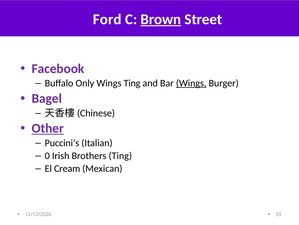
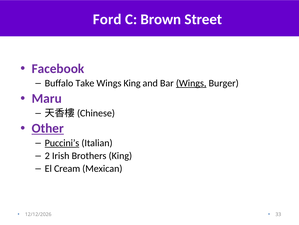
Brown underline: present -> none (161, 19)
Only: Only -> Take (85, 83)
Wings Ting: Ting -> King (132, 83)
Bagel: Bagel -> Maru (47, 98)
Puccini’s underline: none -> present (62, 143)
0: 0 -> 2 (47, 155)
Brothers Ting: Ting -> King (120, 155)
